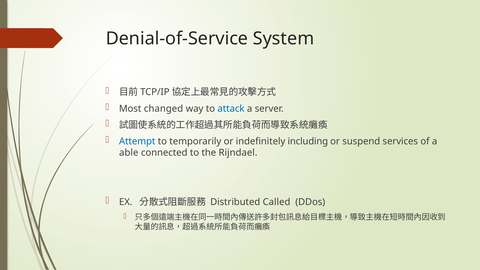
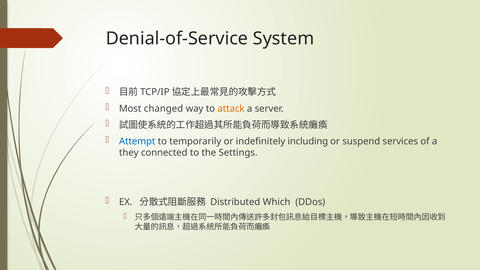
attack colour: blue -> orange (231, 109)
able: able -> they (129, 153)
Rijndael: Rijndael -> Settings (238, 153)
Called: Called -> Which (277, 202)
